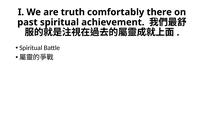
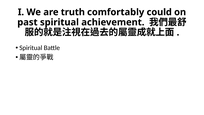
there: there -> could (159, 12)
